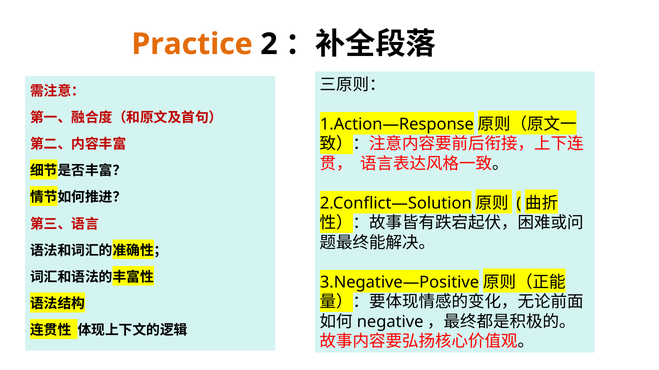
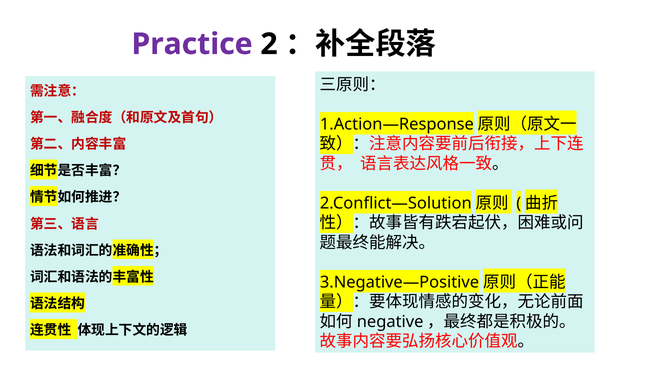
Practice colour: orange -> purple (192, 44)
